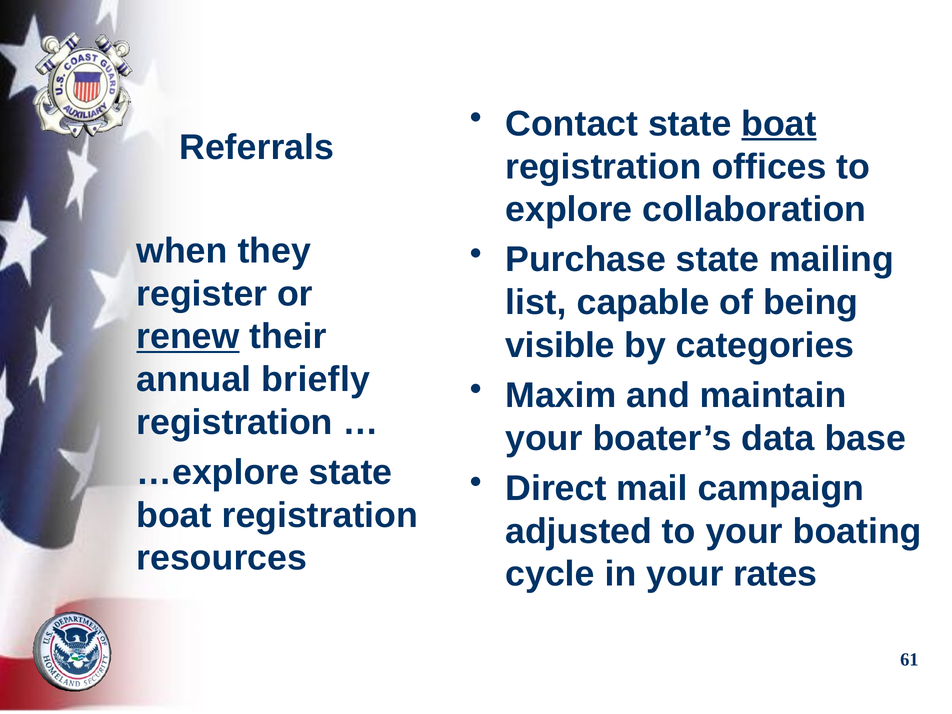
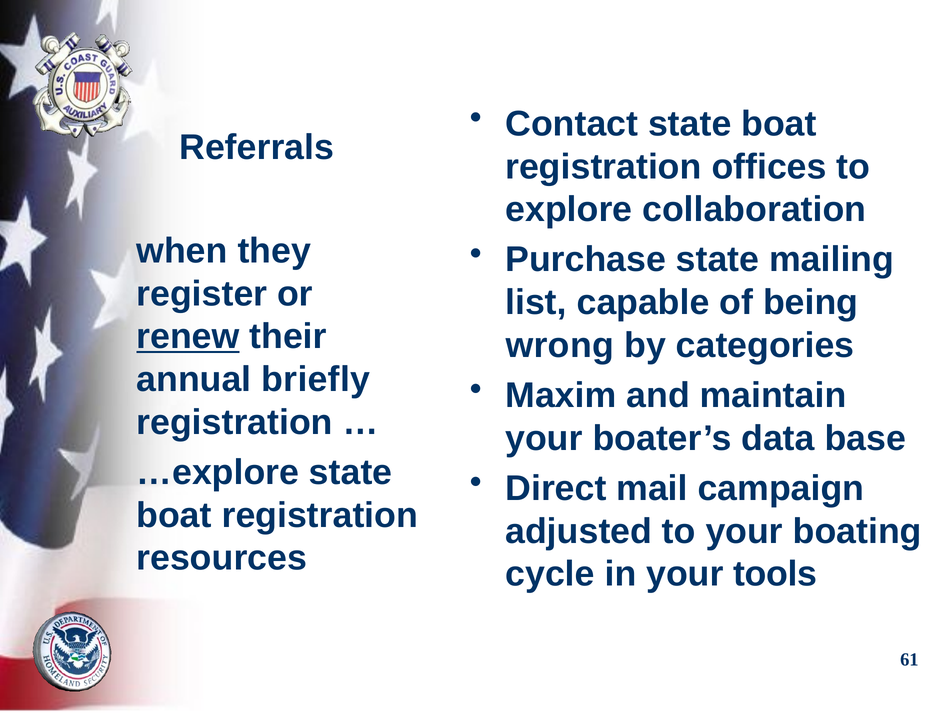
boat underline: present -> none (779, 124)
visible: visible -> wrong (560, 345)
rates: rates -> tools (775, 574)
